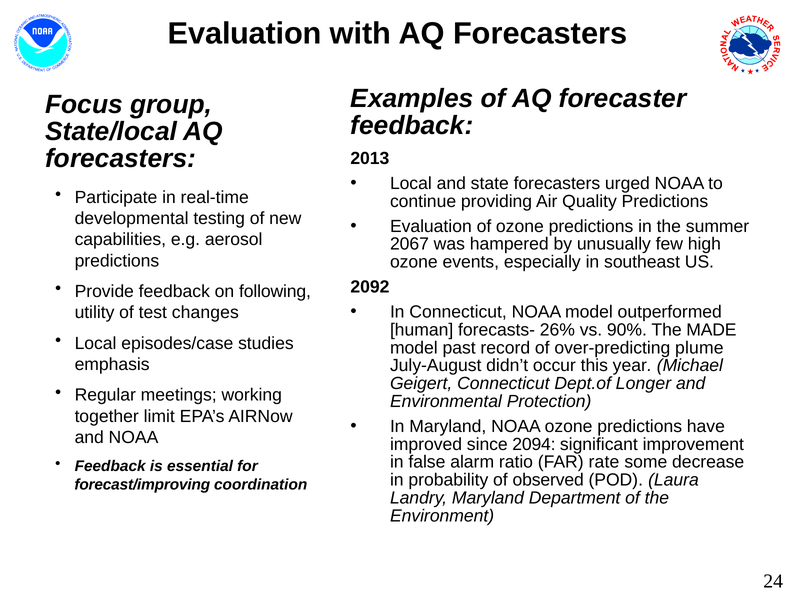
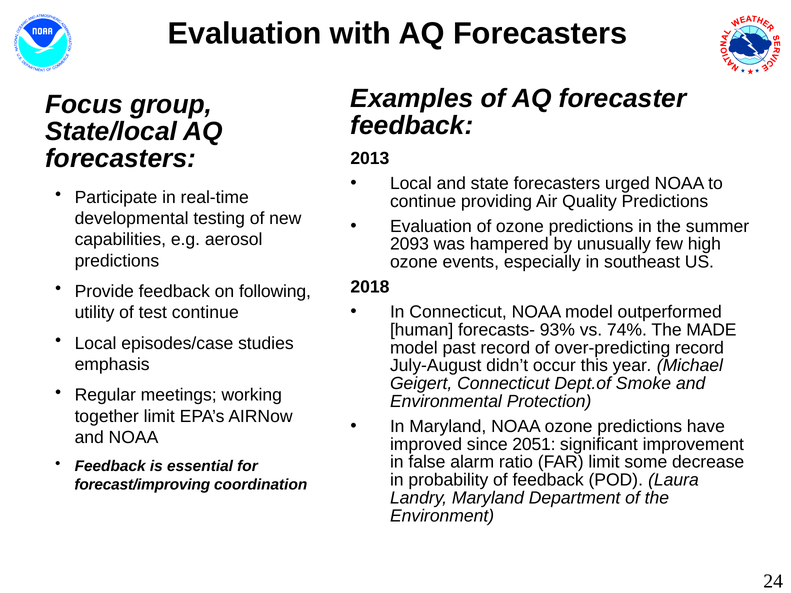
2067: 2067 -> 2093 (409, 244)
2092: 2092 -> 2018 (370, 287)
test changes: changes -> continue (205, 313)
26%: 26% -> 93% (557, 330)
90%: 90% -> 74% (627, 330)
over-predicting plume: plume -> record (700, 348)
Longer: Longer -> Smoke (643, 384)
2094: 2094 -> 2051 (534, 444)
FAR rate: rate -> limit (604, 462)
of observed: observed -> feedback (548, 480)
